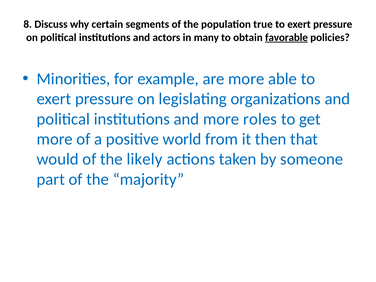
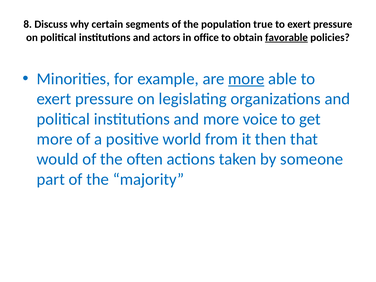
many: many -> office (206, 37)
more underline: none -> present (246, 79)
roles: roles -> voice (260, 119)
likely: likely -> often (145, 159)
